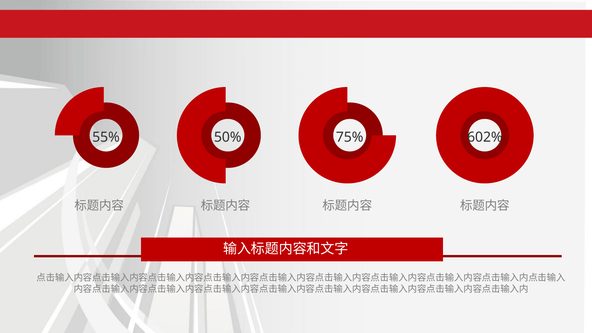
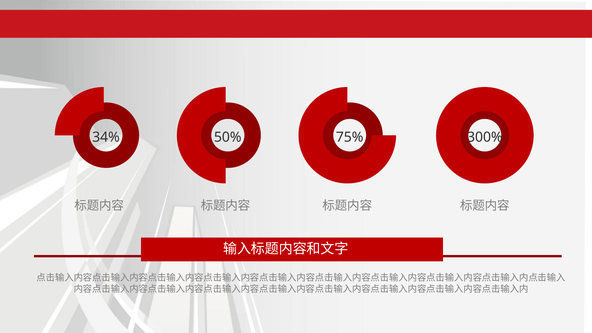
55%: 55% -> 34% (106, 137)
602%: 602% -> 300% (485, 137)
